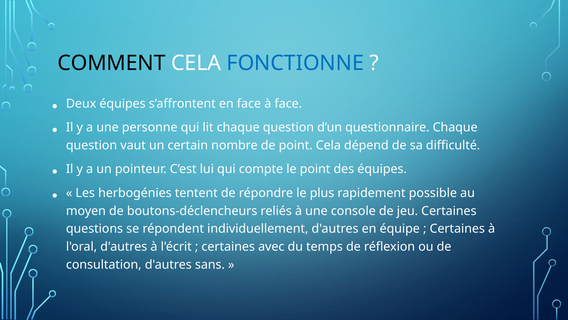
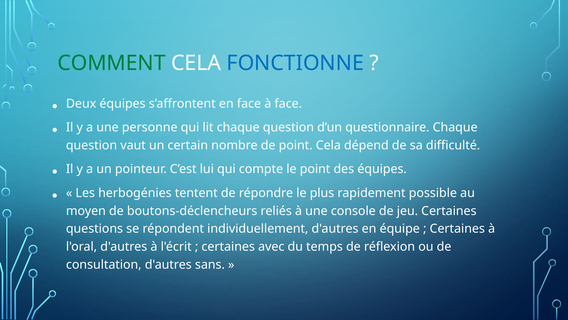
COMMENT colour: black -> green (112, 63)
